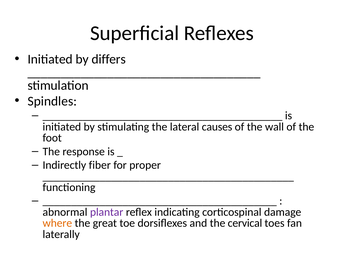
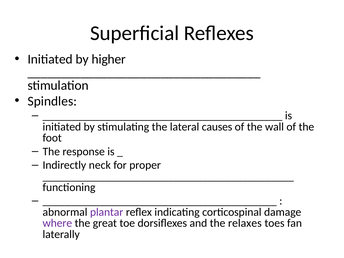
differs: differs -> higher (109, 59)
fiber: fiber -> neck (100, 165)
where colour: orange -> purple (57, 223)
cervical: cervical -> relaxes (245, 223)
